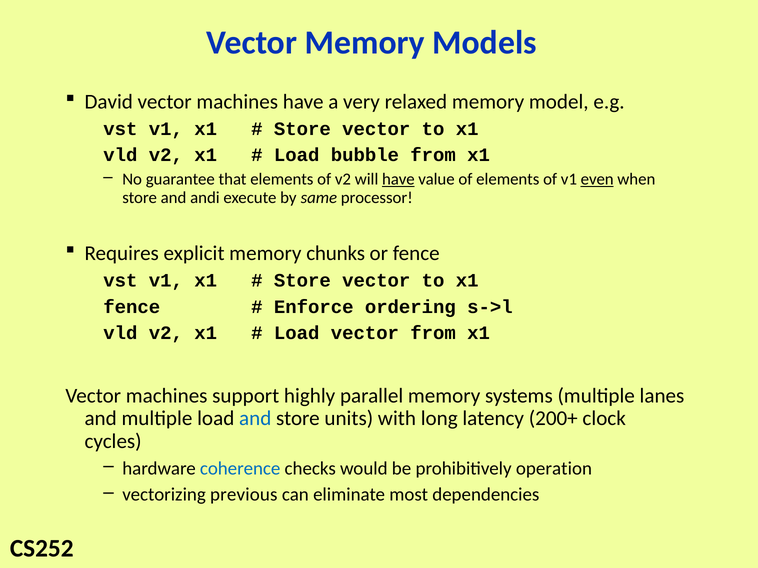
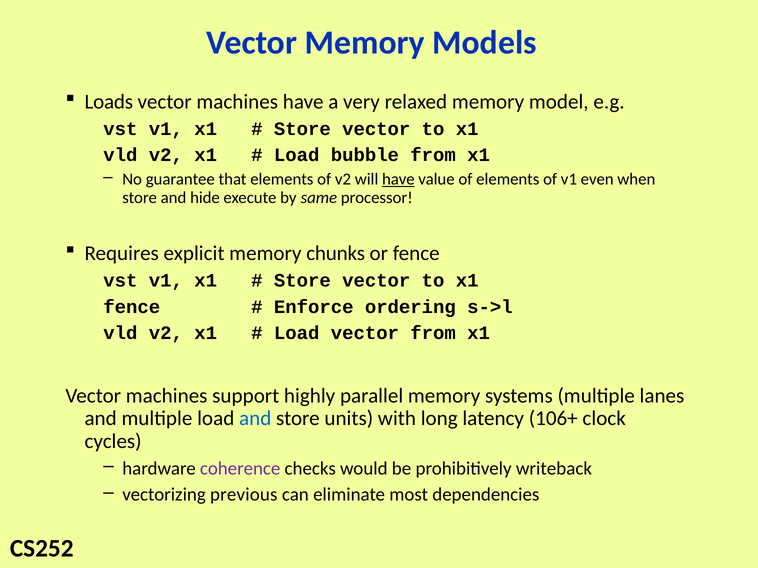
David: David -> Loads (109, 102)
even underline: present -> none (597, 180)
andi: andi -> hide (205, 198)
200+: 200+ -> 106+ (553, 419)
coherence colour: blue -> purple (240, 469)
operation: operation -> writeback (554, 469)
